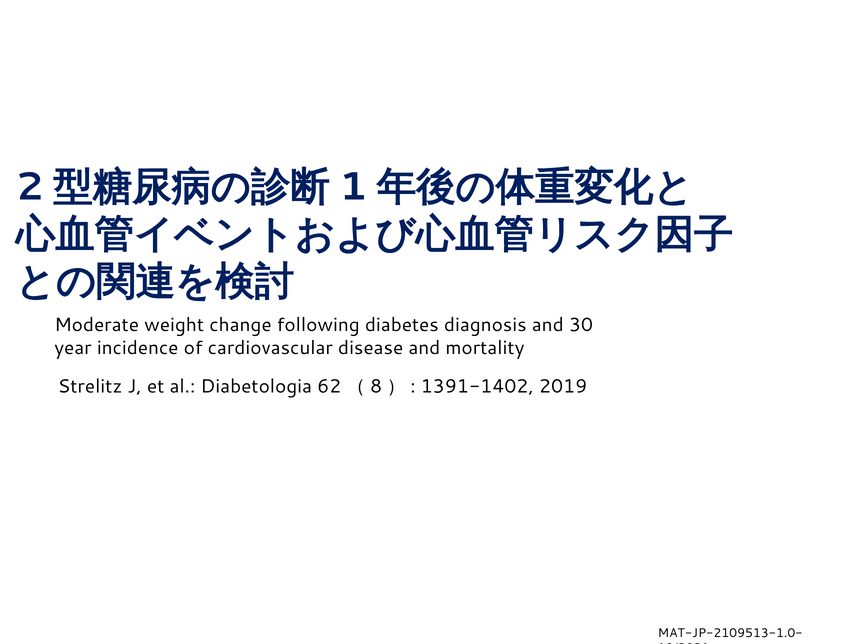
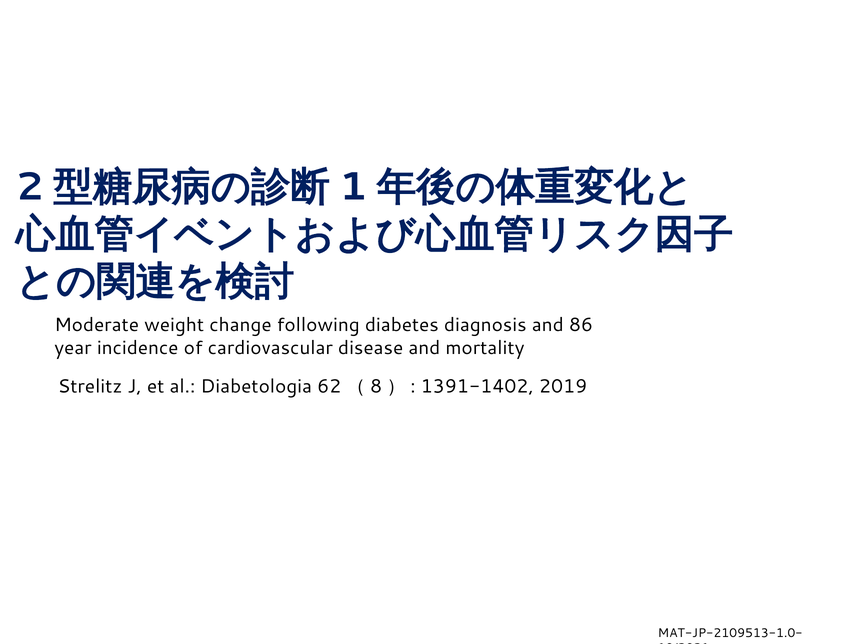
30: 30 -> 86 (581, 325)
